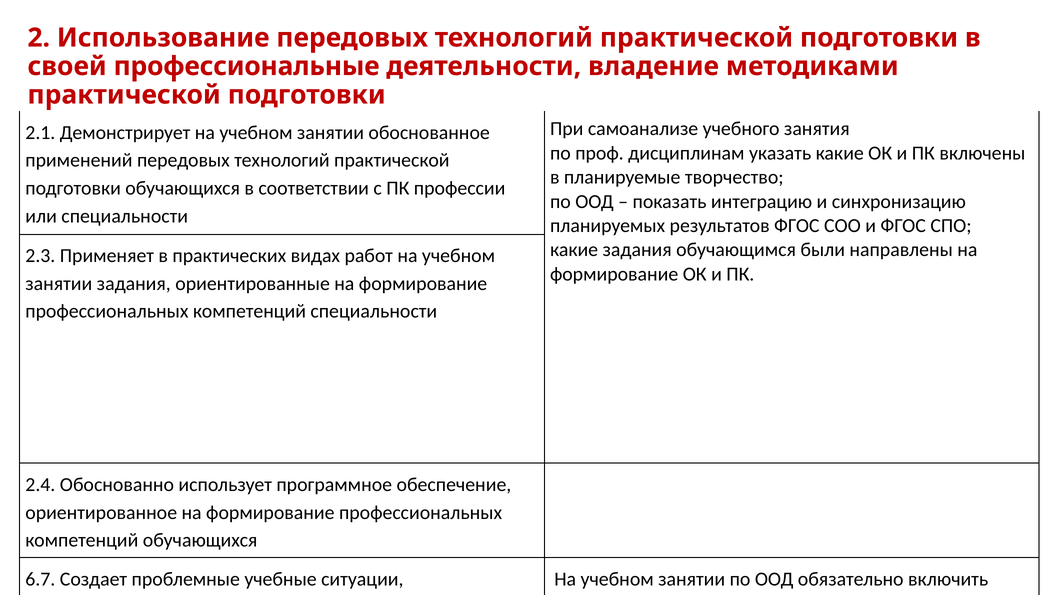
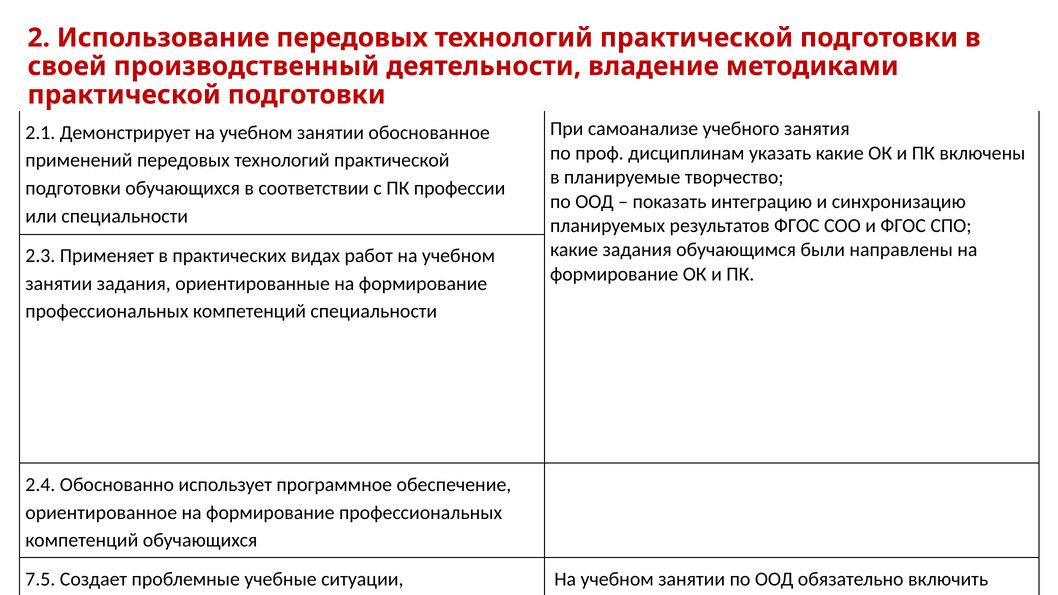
своей профессиональные: профессиональные -> производственный (246, 66)
6.7: 6.7 -> 7.5 (40, 579)
